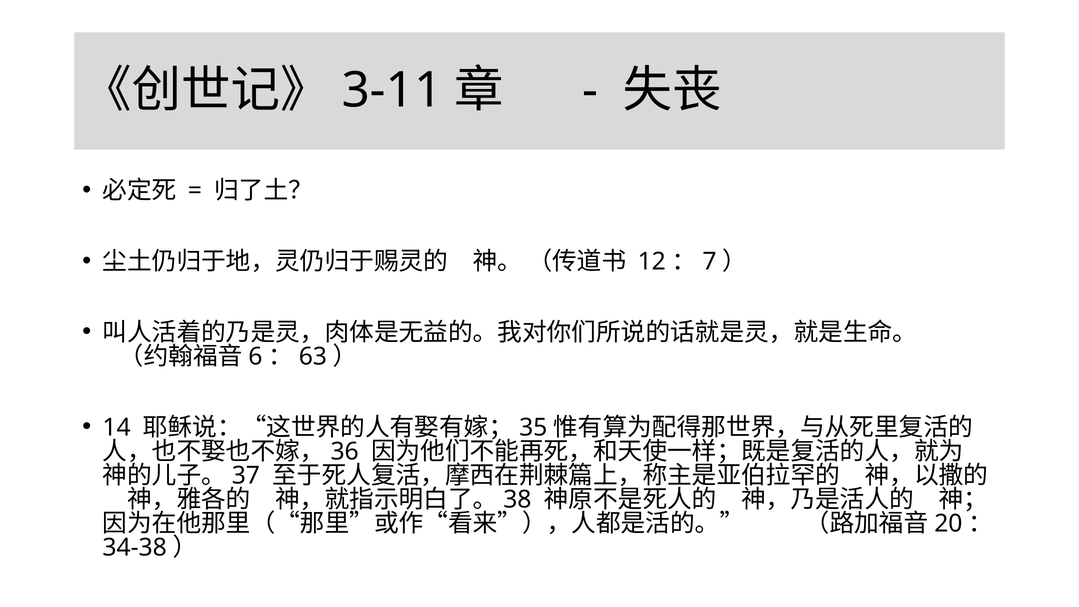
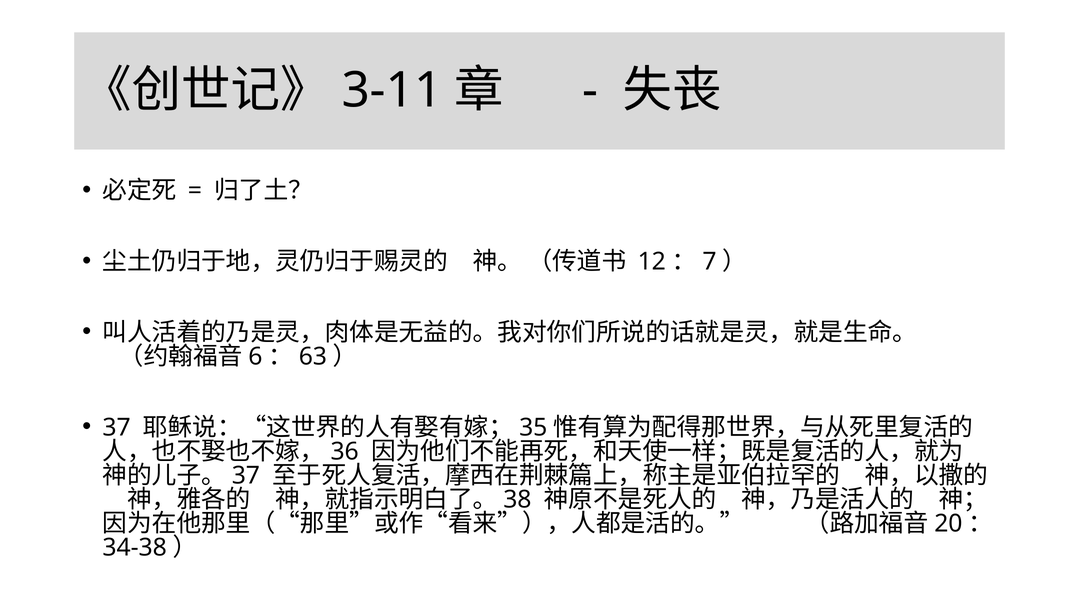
14: 14 -> 37 (117, 427)
